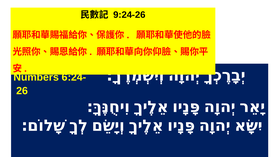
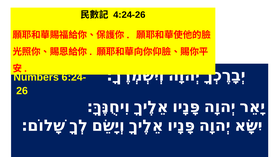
9:24-26: 9:24-26 -> 4:24-26 (129, 15)
